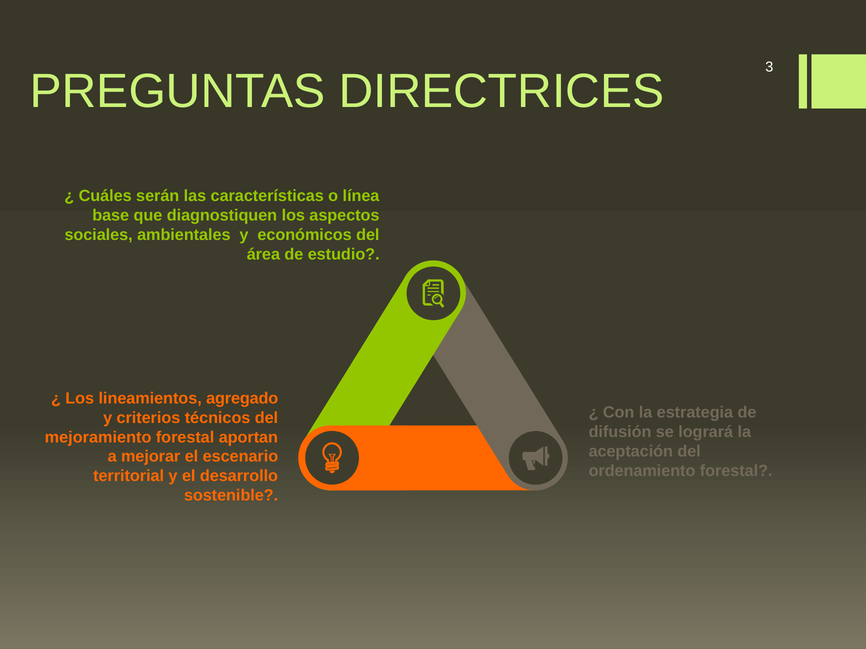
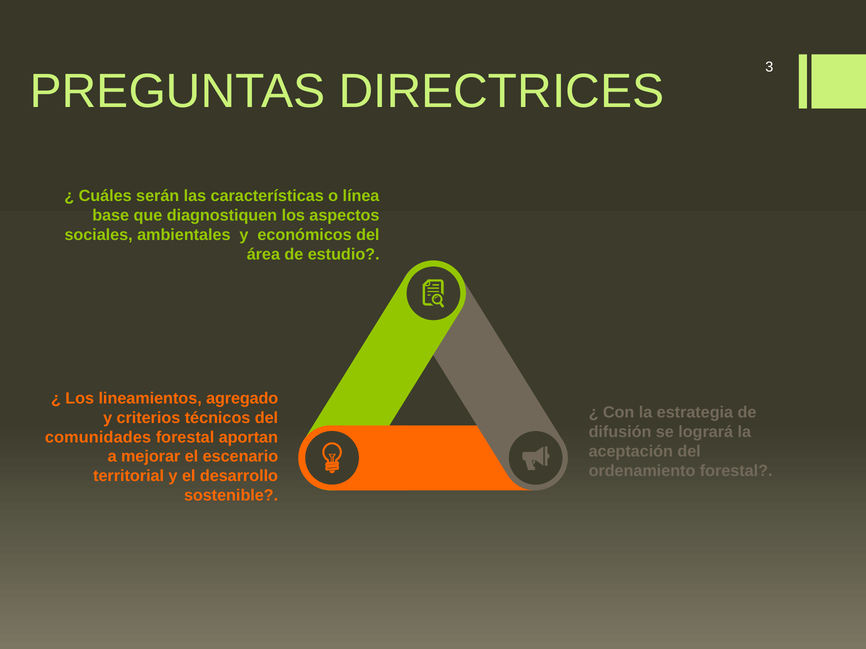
mejoramiento: mejoramiento -> comunidades (98, 437)
